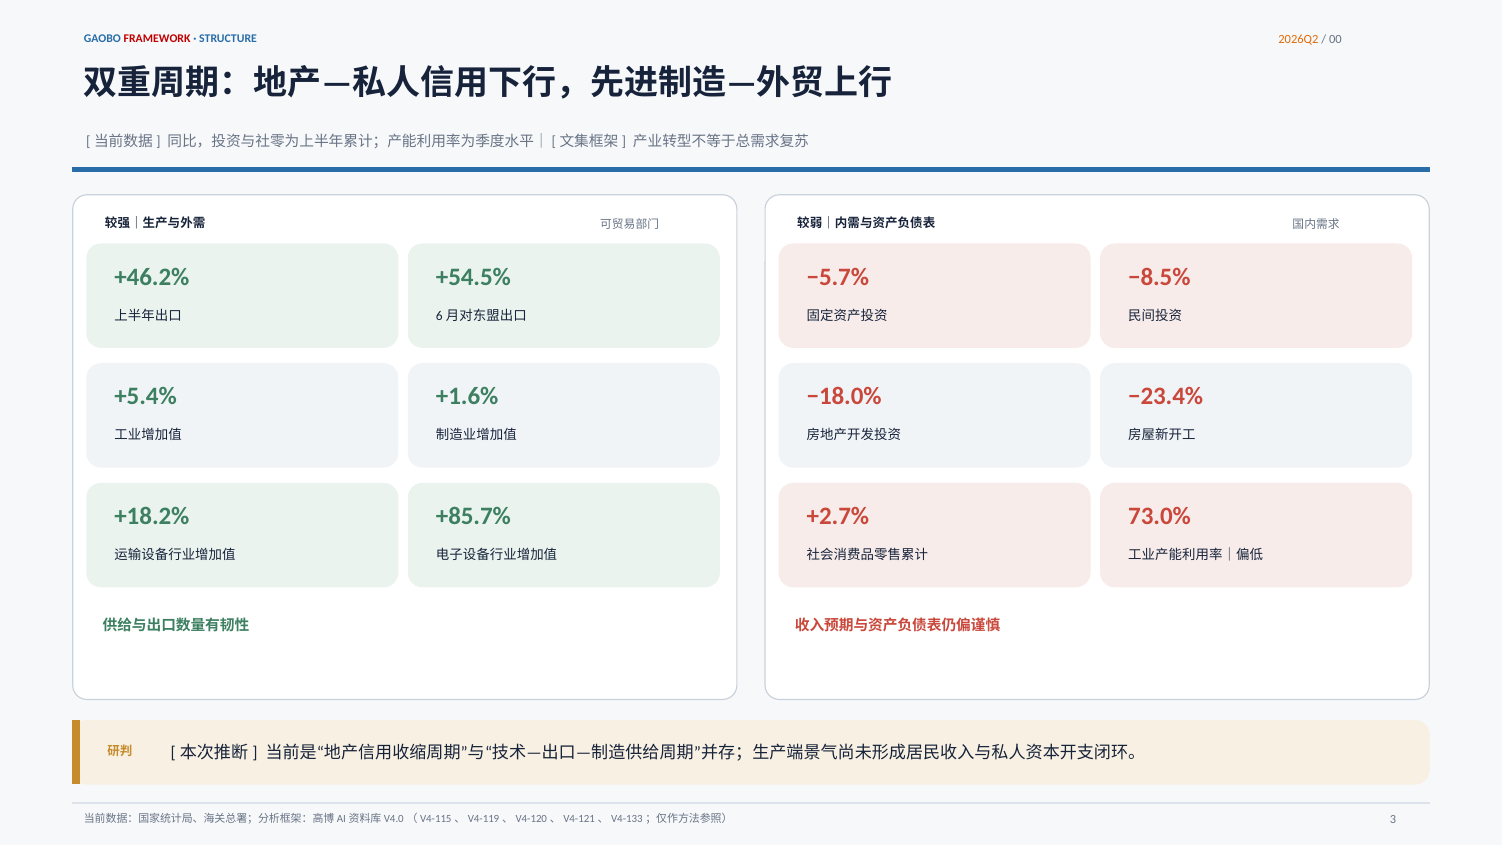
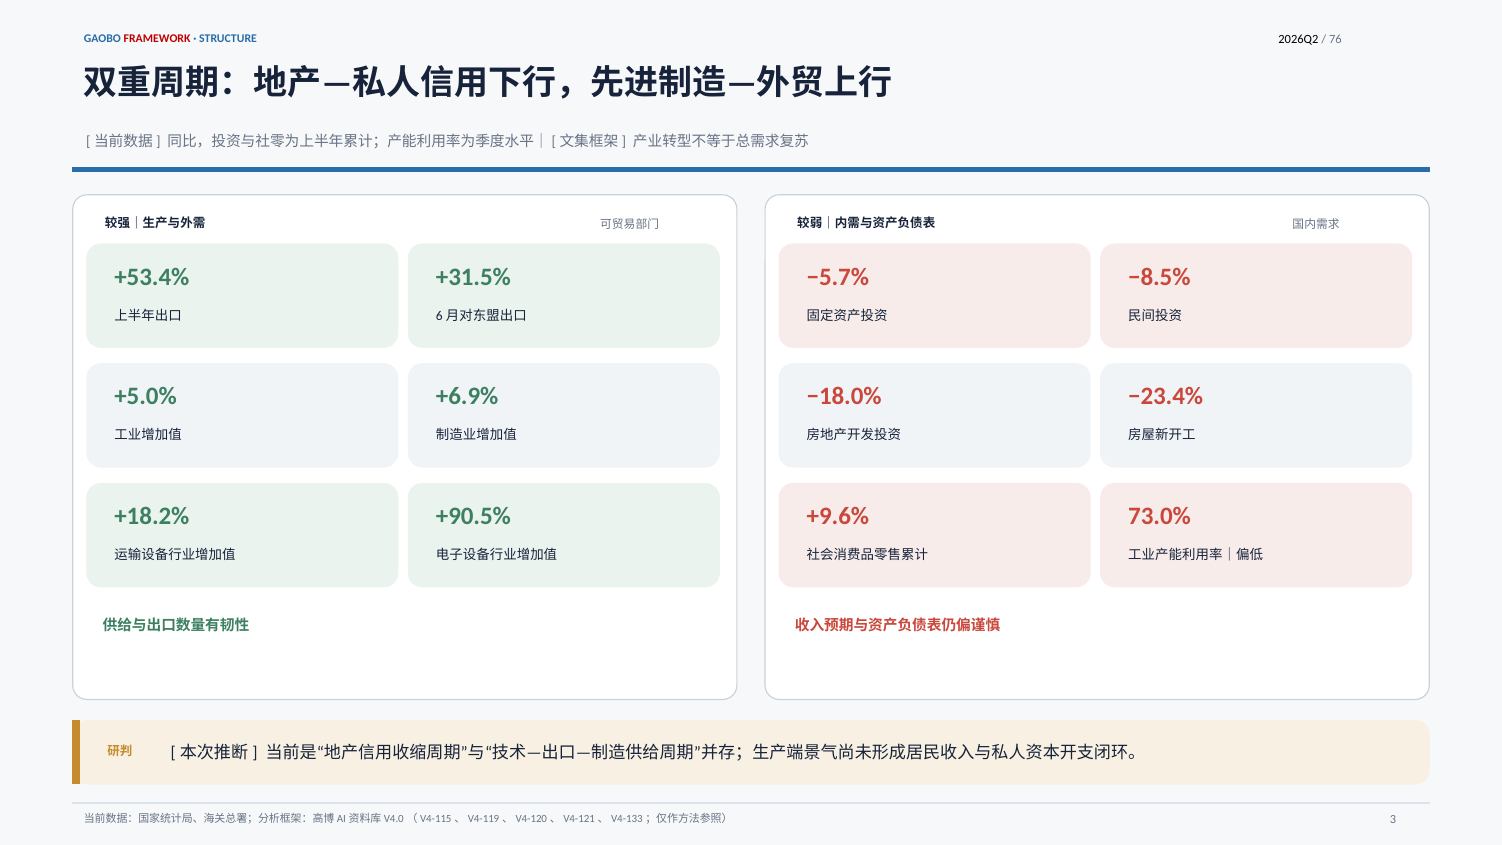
2026Q2 colour: orange -> black (1298, 39)
00: 00 -> 76 (1335, 39)
+46.2%: +46.2% -> +53.4% (152, 277)
+54.5%: +54.5% -> +31.5% (473, 277)
+5.4%: +5.4% -> +5.0% (146, 397)
+1.6%: +1.6% -> +6.9% (467, 397)
+85.7%: +85.7% -> +90.5% (473, 516)
+2.7%: +2.7% -> +9.6% (838, 516)
